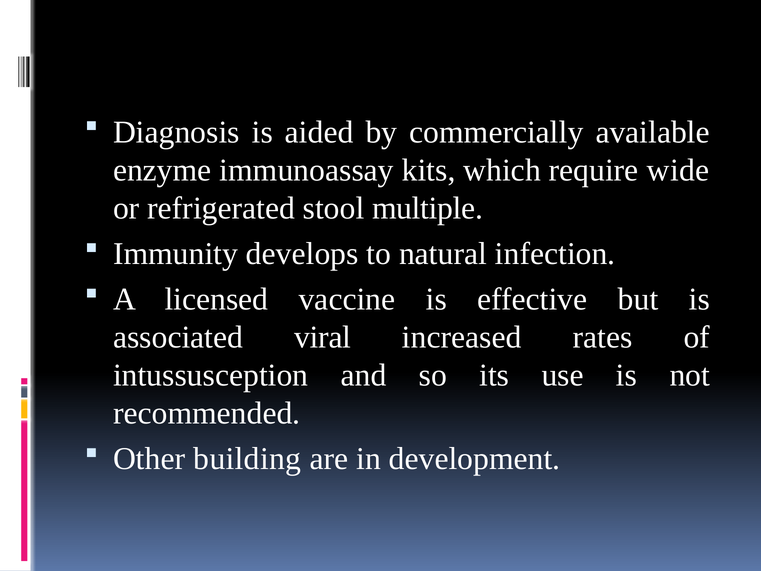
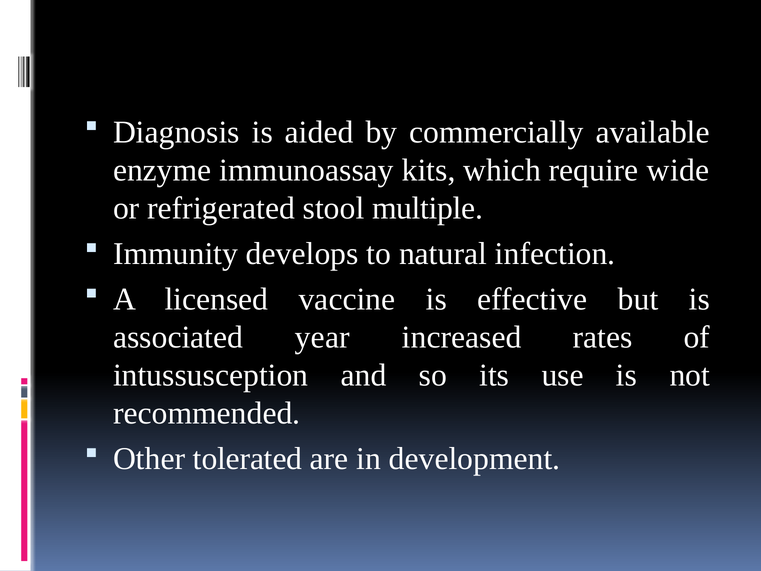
viral: viral -> year (322, 337)
building: building -> tolerated (248, 459)
